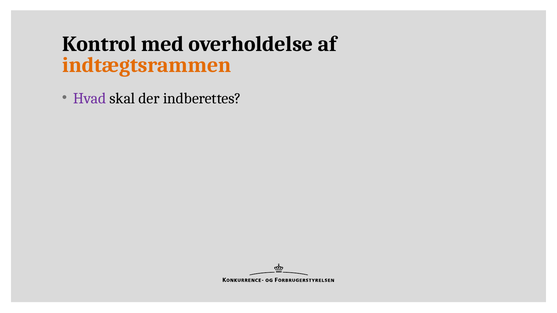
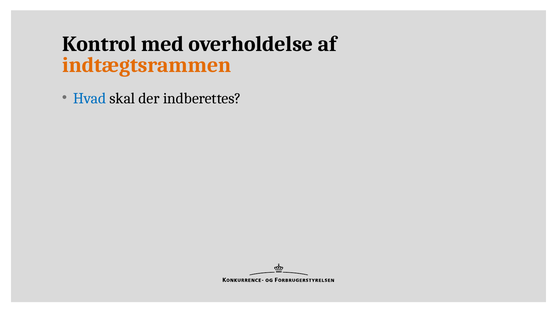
Hvad colour: purple -> blue (90, 98)
